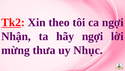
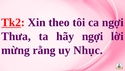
Nhận: Nhận -> Thưa (16, 36)
thưa: thưa -> rằng (44, 50)
